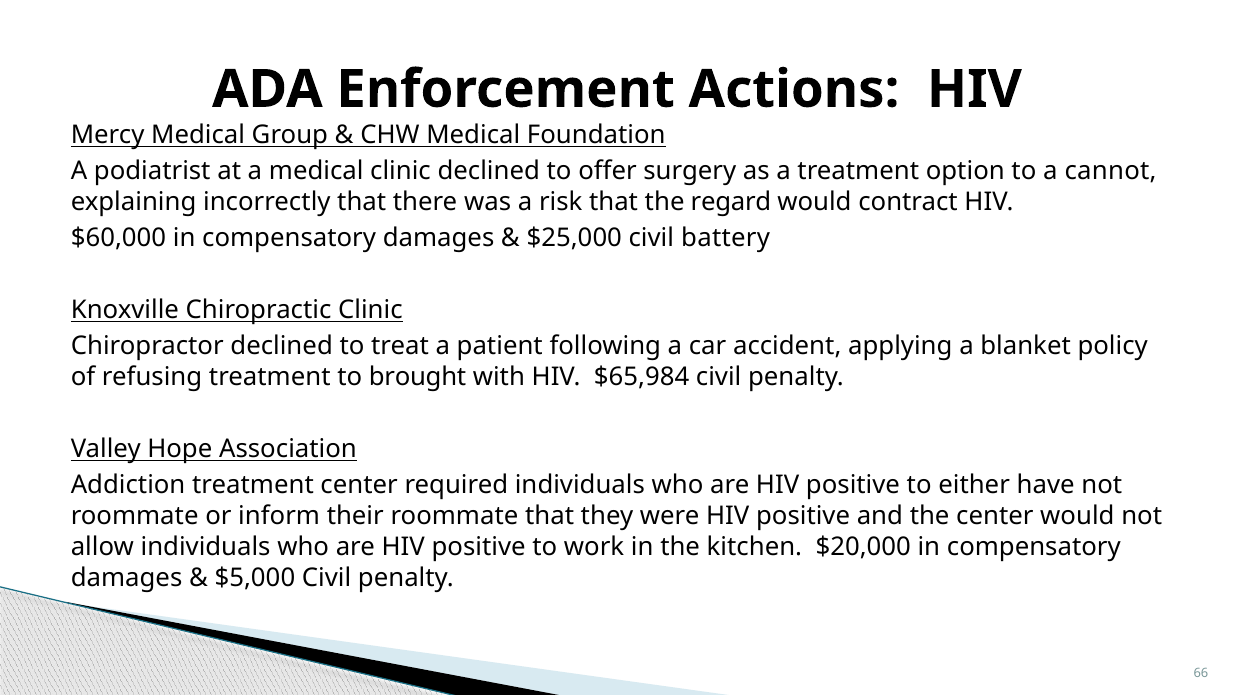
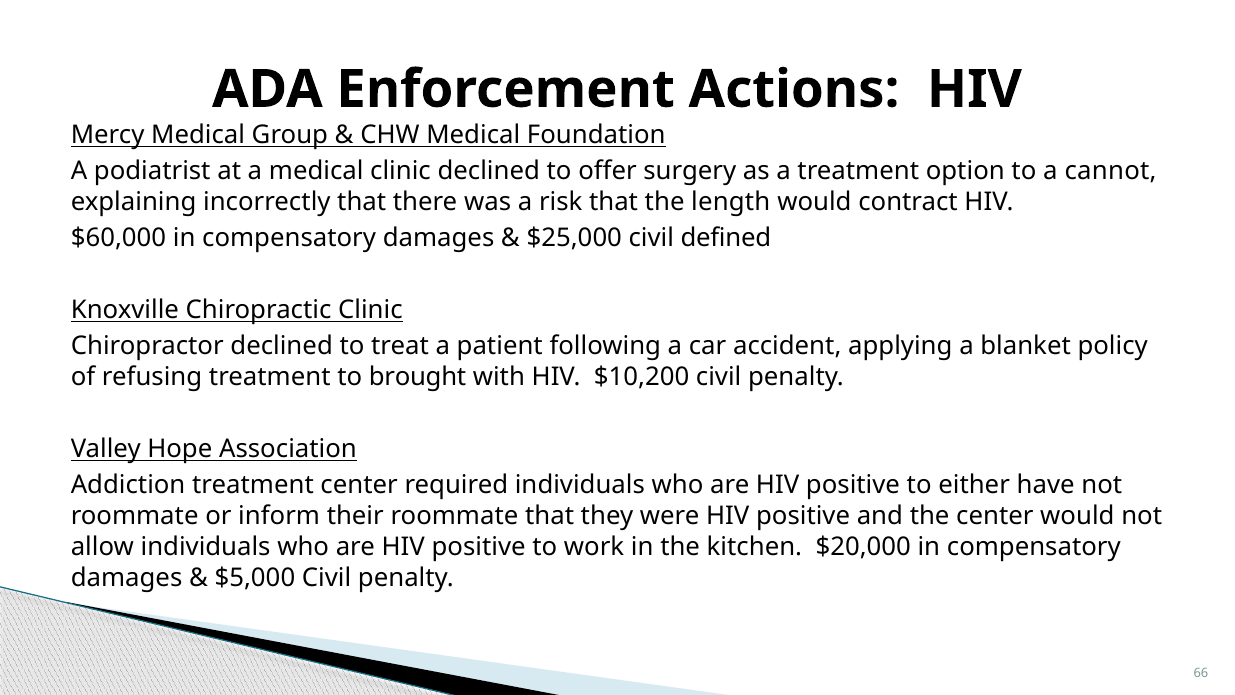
regard: regard -> length (731, 202)
battery: battery -> defined (726, 238)
$65,984: $65,984 -> $10,200 (642, 377)
